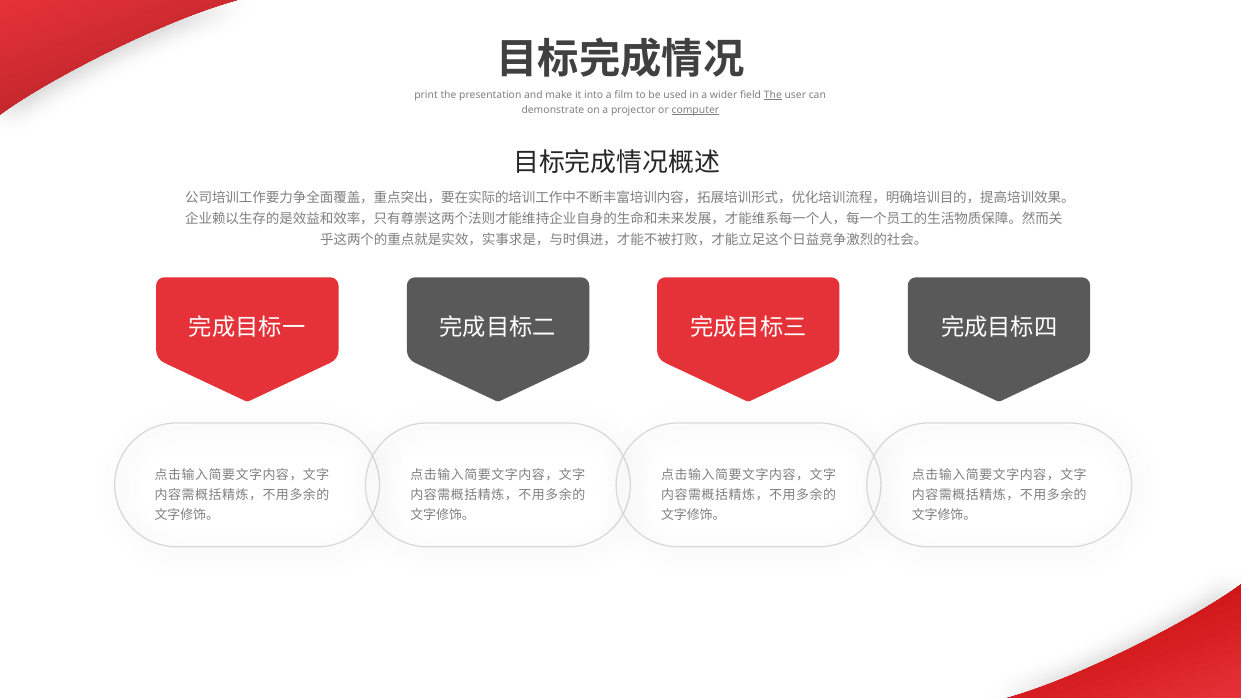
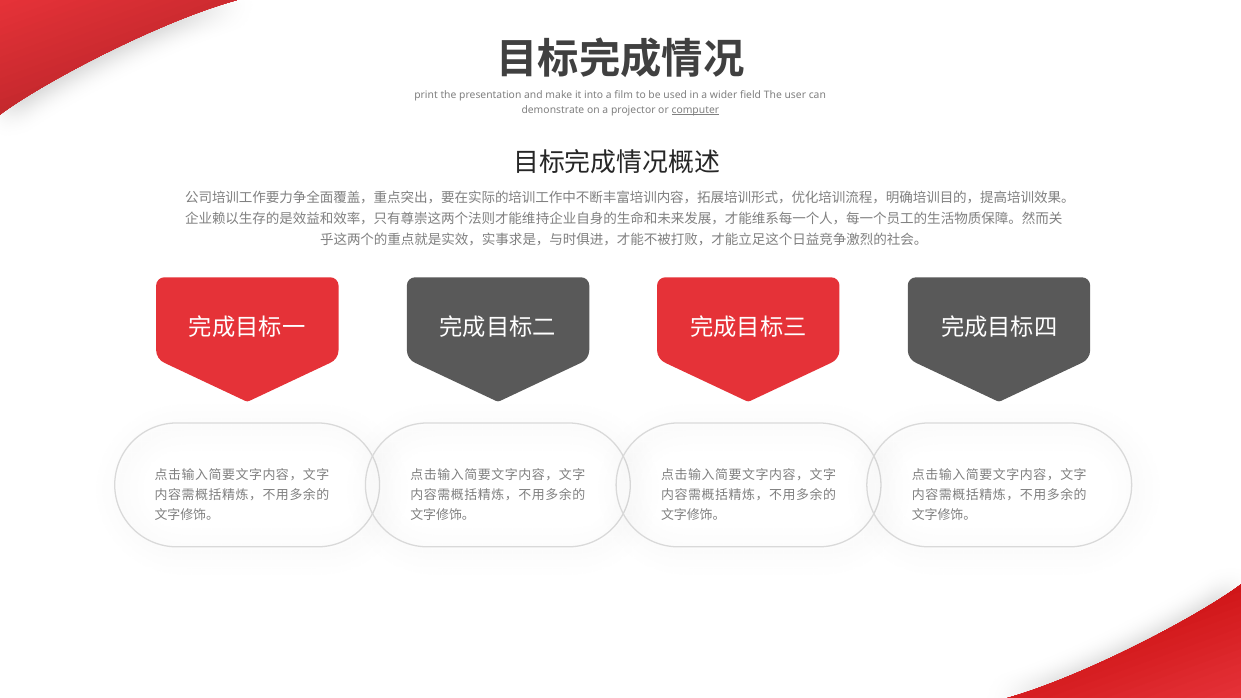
The underline: present -> none (773, 95)
